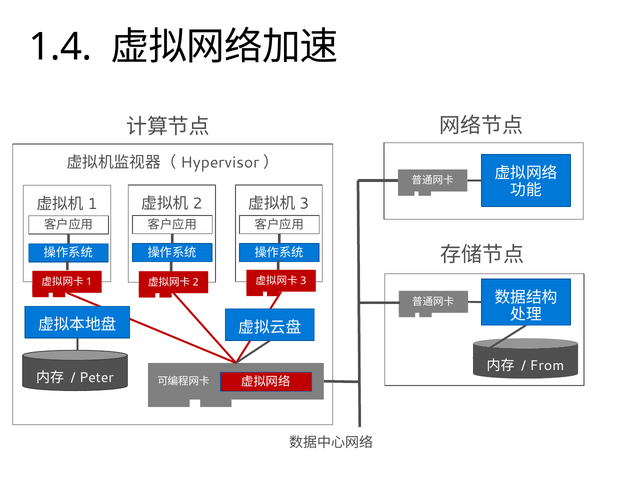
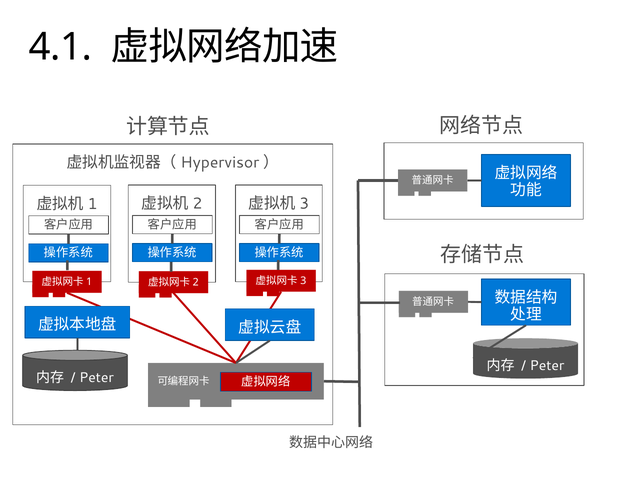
1.4: 1.4 -> 4.1 (60, 47)
From: From -> Peter (547, 365)
